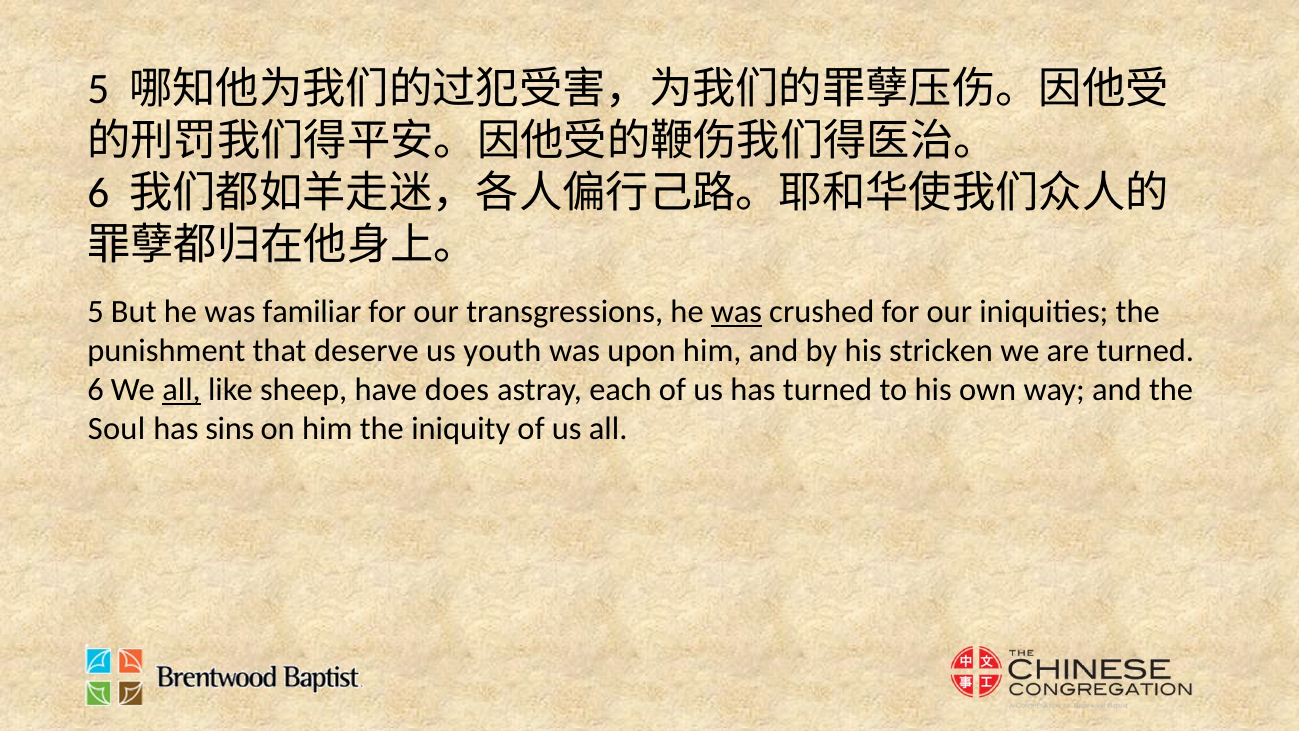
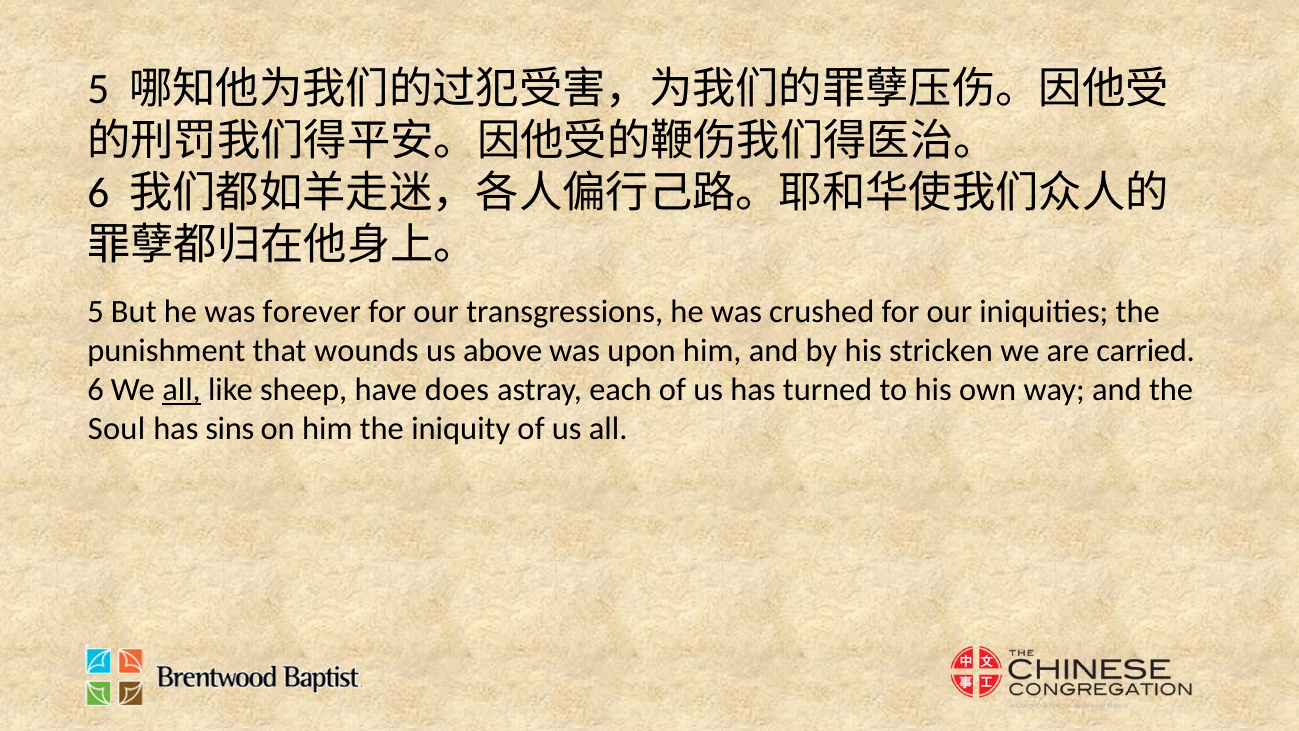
familiar: familiar -> forever (312, 312)
was underline: present -> none (736, 312)
deserve: deserve -> wounds (366, 351)
youth: youth -> above (503, 351)
are turned: turned -> carried (1146, 351)
